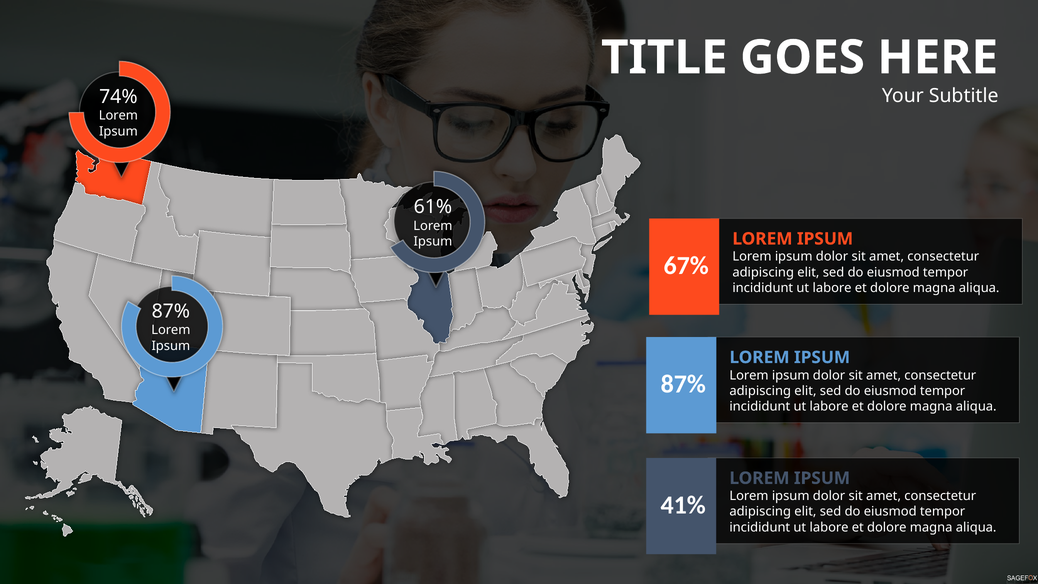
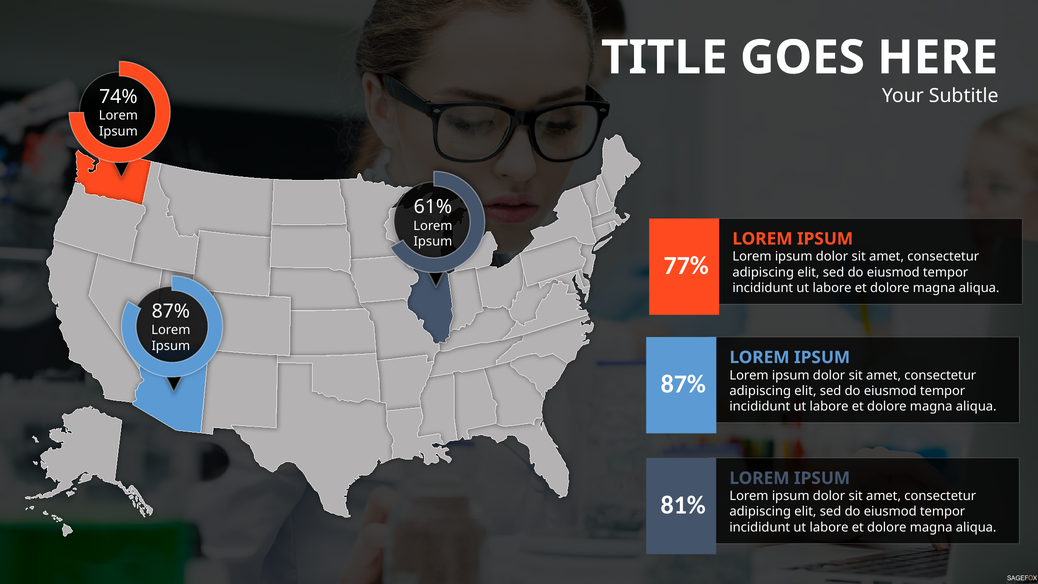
67%: 67% -> 77% (686, 266)
41%: 41% -> 81% (683, 505)
